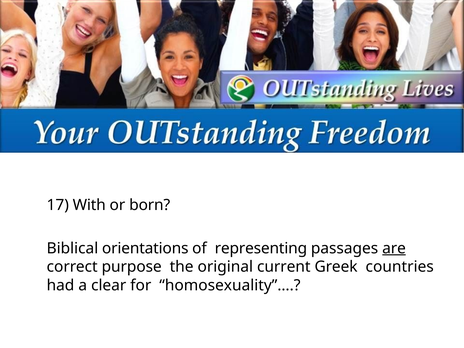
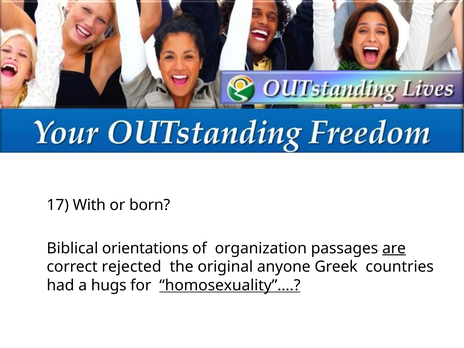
representing: representing -> organization (261, 248)
purpose: purpose -> rejected (132, 267)
current: current -> anyone (284, 267)
clear: clear -> hugs (109, 285)
homosexuality”… underline: none -> present (230, 285)
